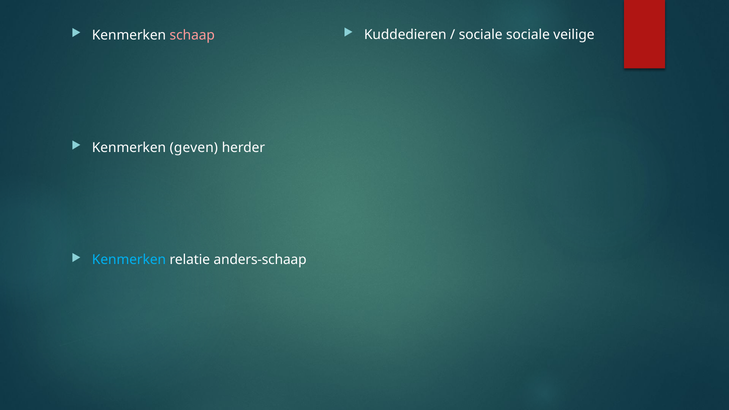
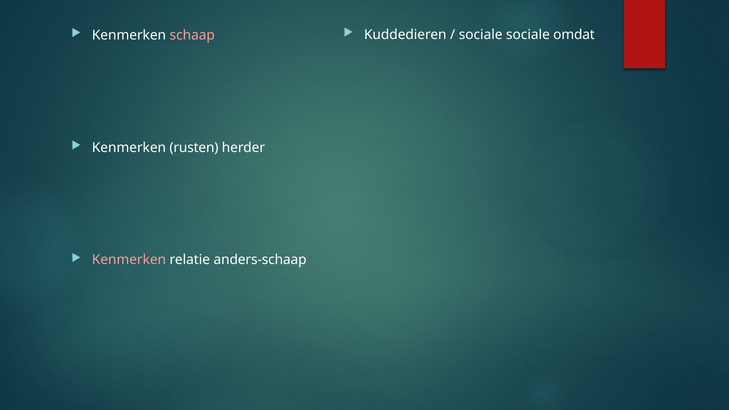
veilige: veilige -> omdat (574, 35)
geven: geven -> rusten (194, 148)
Kenmerken colour: light blue -> pink (129, 260)
